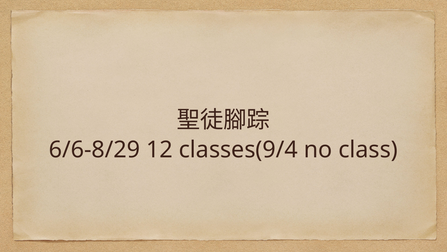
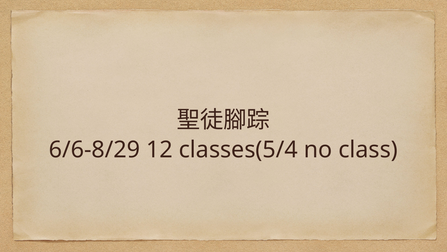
classes(9/4: classes(9/4 -> classes(5/4 (238, 149)
